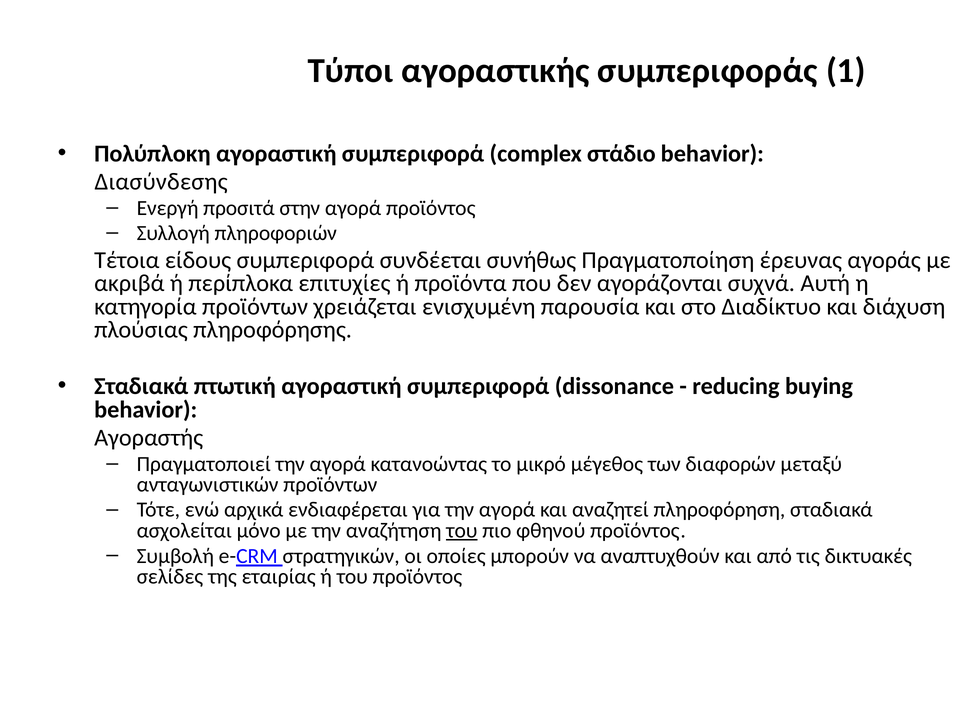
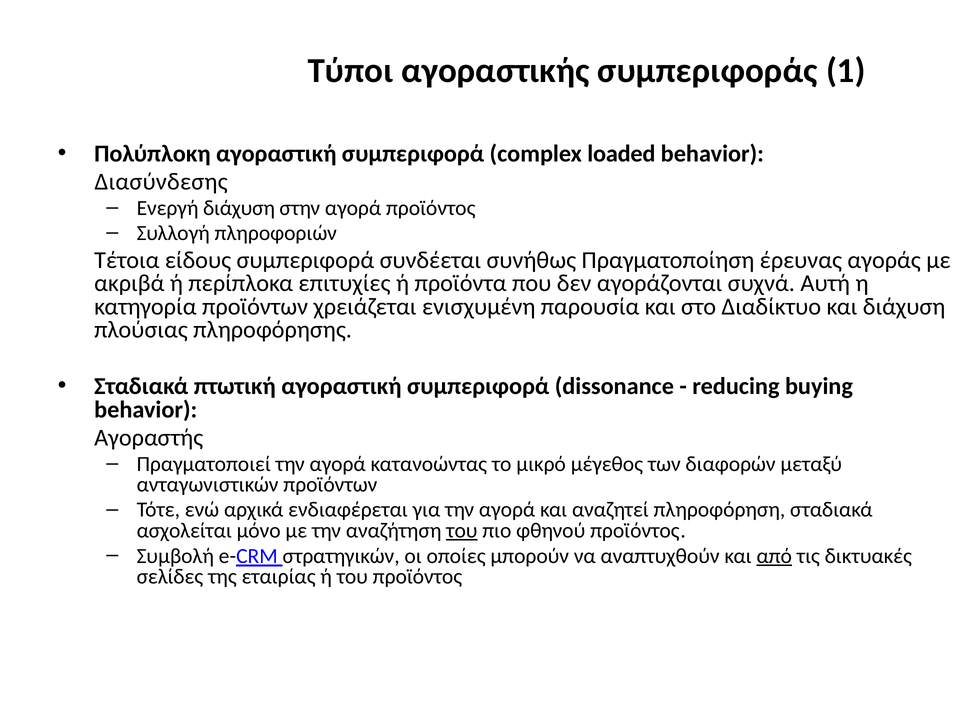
στάδιο: στάδιο -> loaded (621, 154)
Ενεργή προσιτά: προσιτά -> διάχυση (239, 208)
από underline: none -> present (774, 556)
